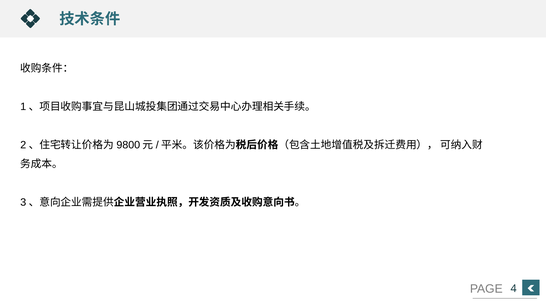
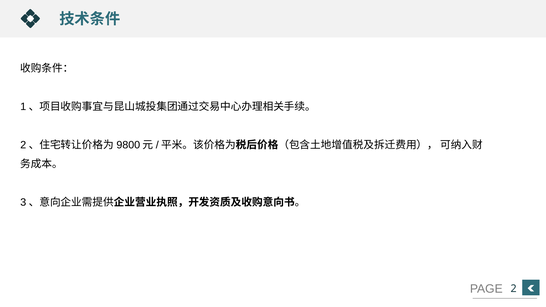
4: 4 -> 2 (514, 289)
